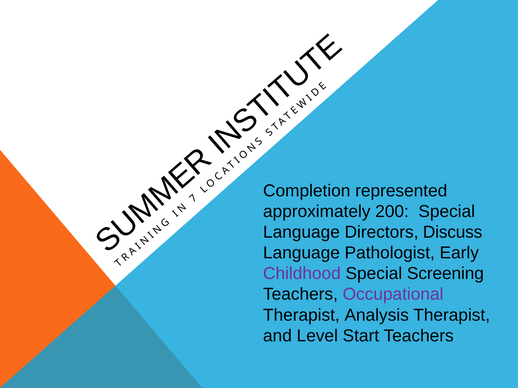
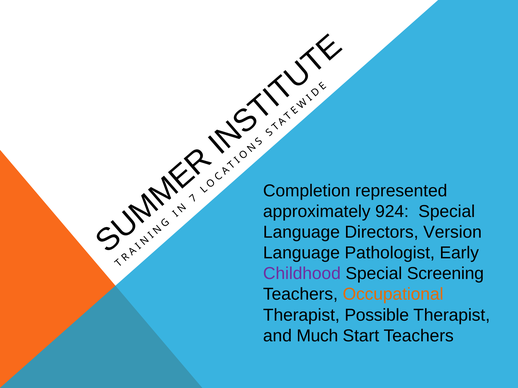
200: 200 -> 924 (392, 212)
Discuss: Discuss -> Version (453, 233)
Occupational colour: purple -> orange (393, 295)
Analysis: Analysis -> Possible (377, 315)
Level: Level -> Much (317, 336)
